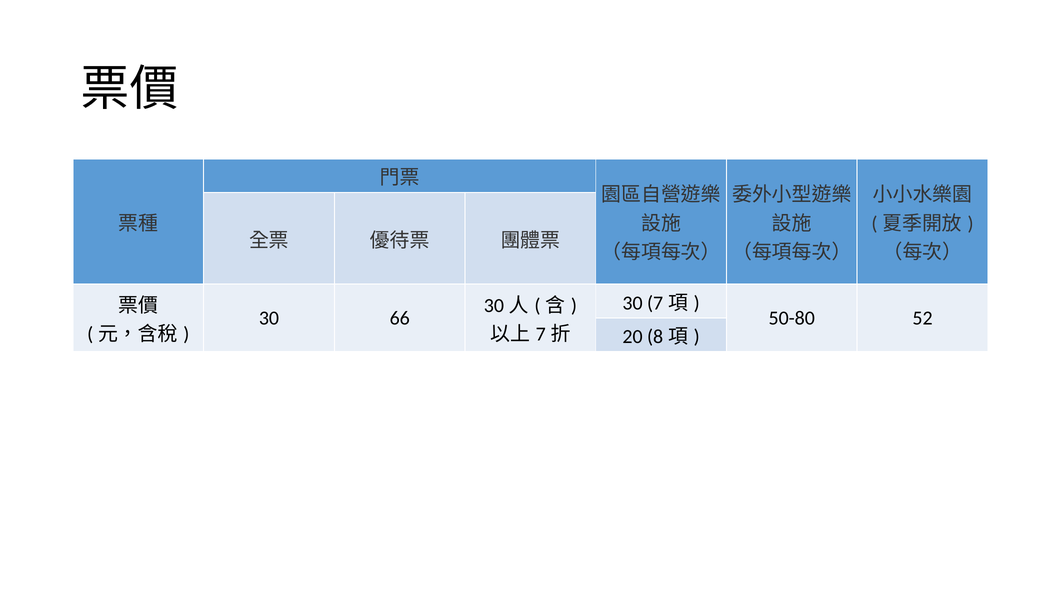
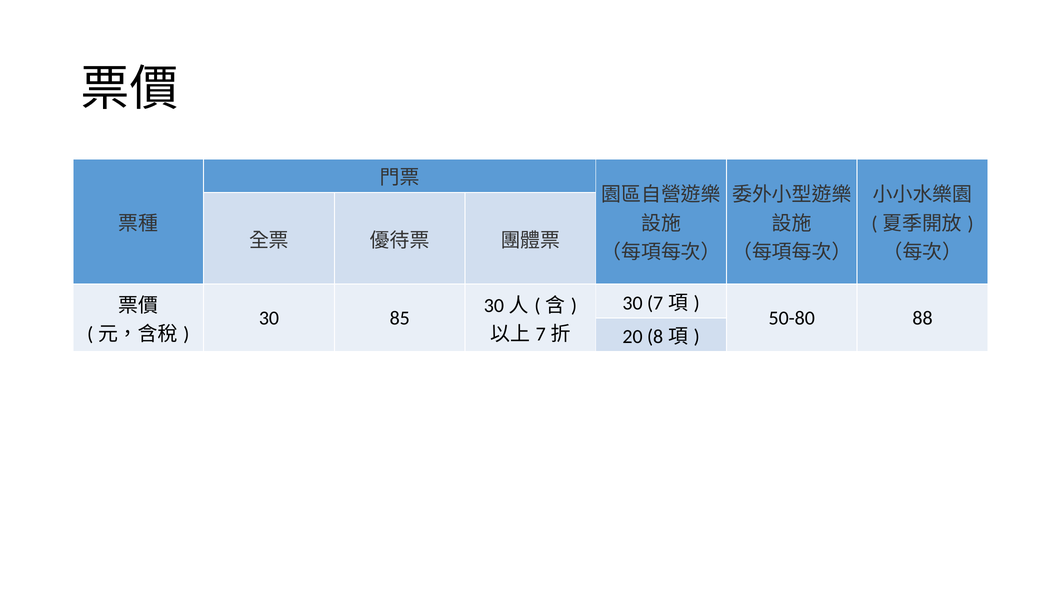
66: 66 -> 85 (400, 318)
52: 52 -> 88 (923, 318)
